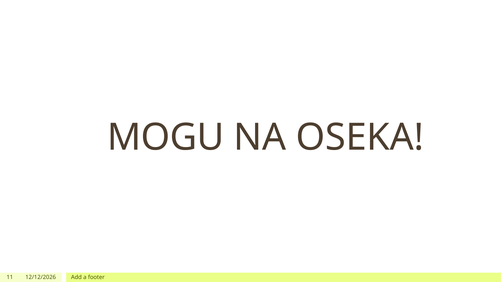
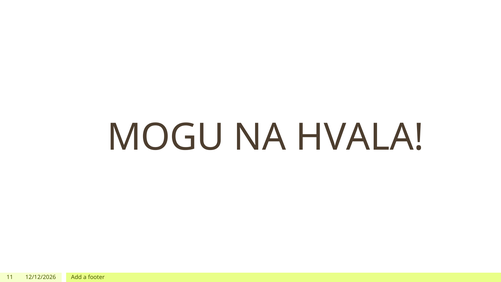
OSEKA: OSEKA -> HVALA (360, 137)
